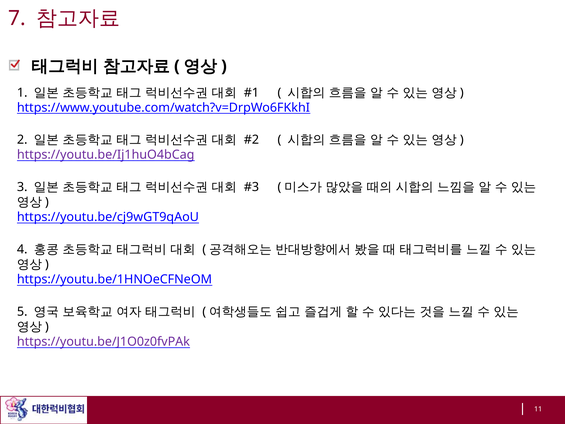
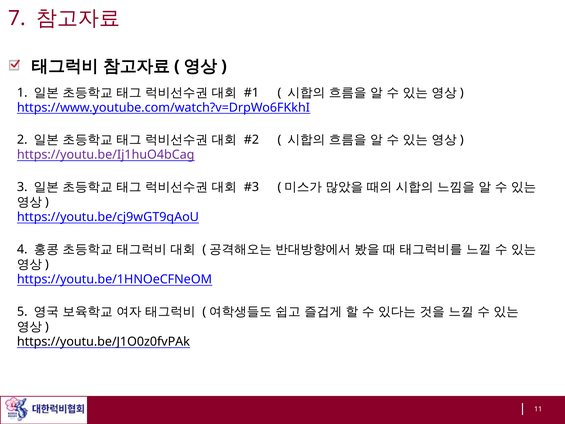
https://youtu.be/J1O0z0fvPAk colour: purple -> black (103, 342)
